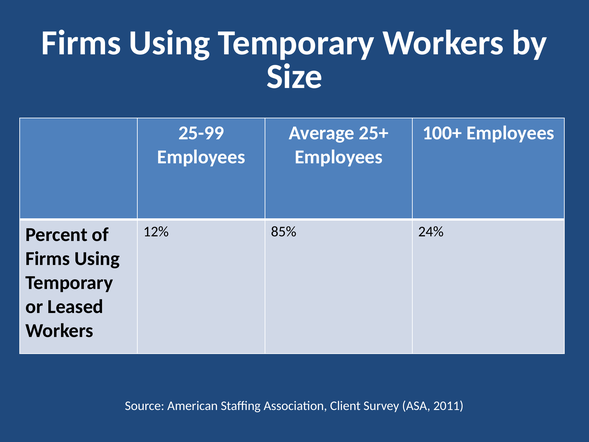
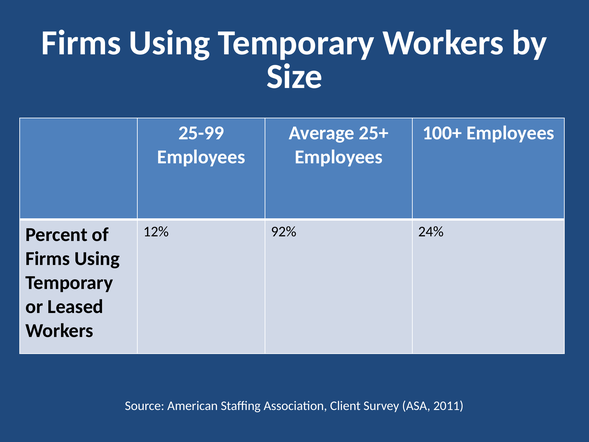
85%: 85% -> 92% (284, 232)
